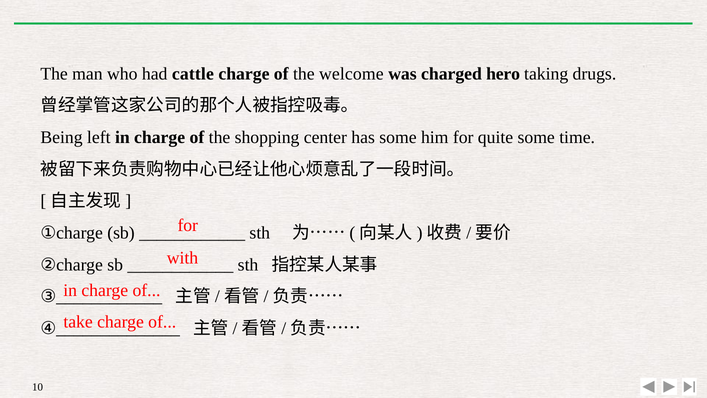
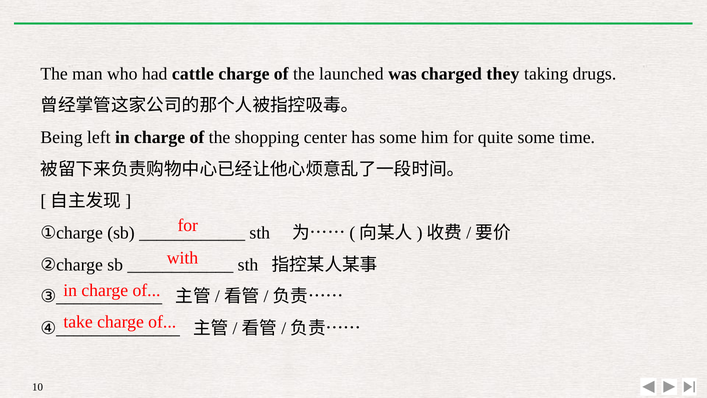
welcome: welcome -> launched (351, 74)
hero: hero -> they (503, 74)
